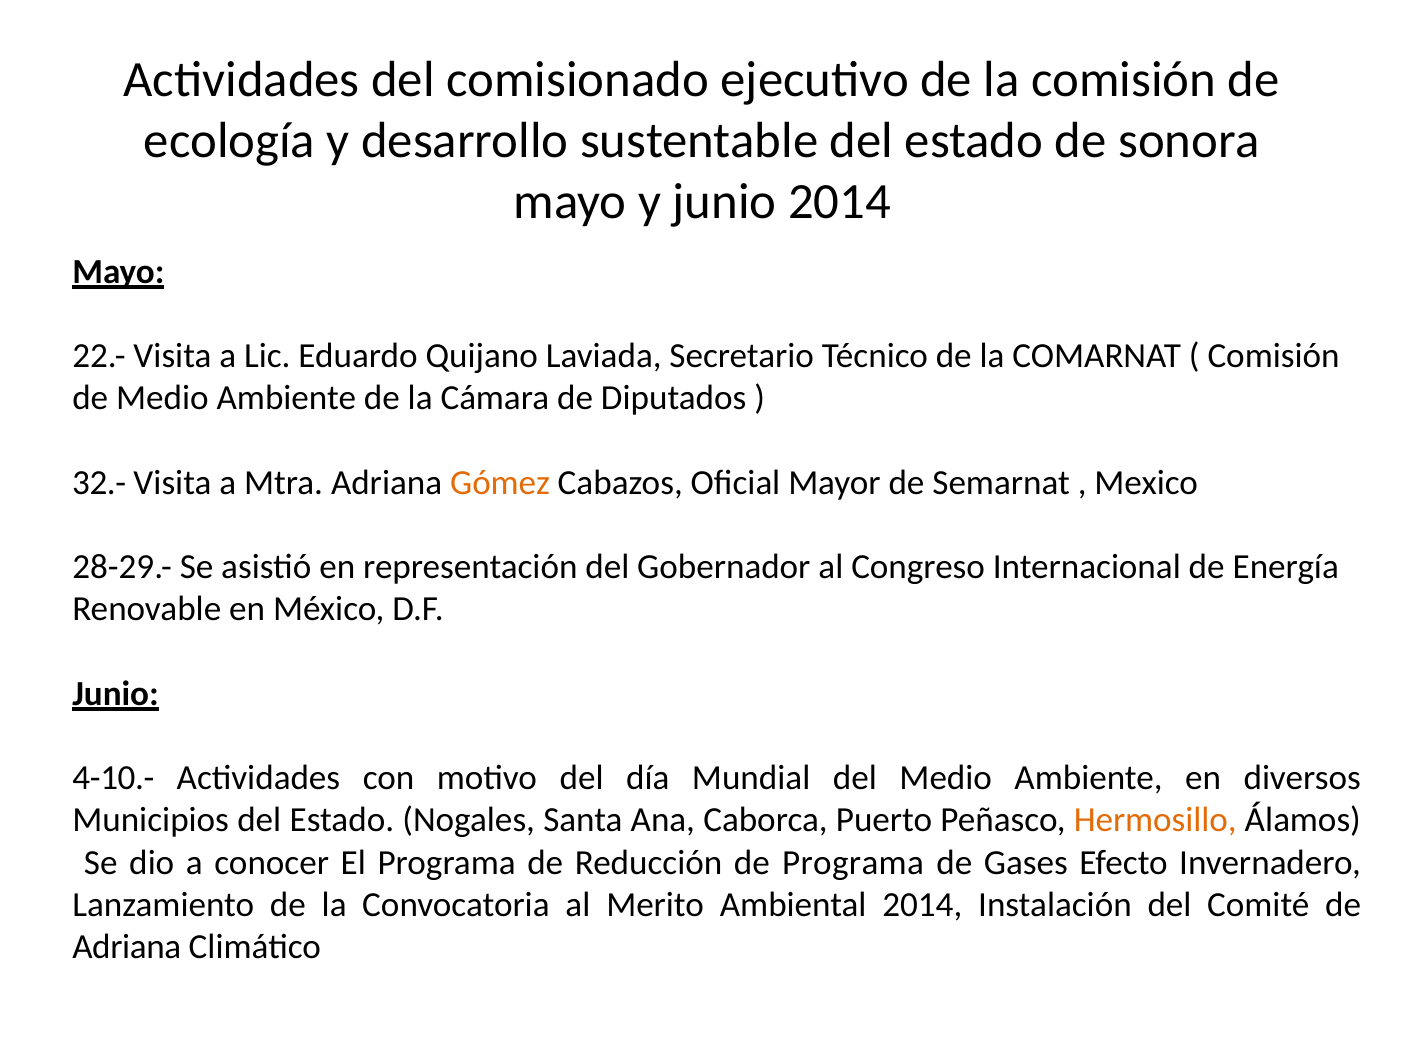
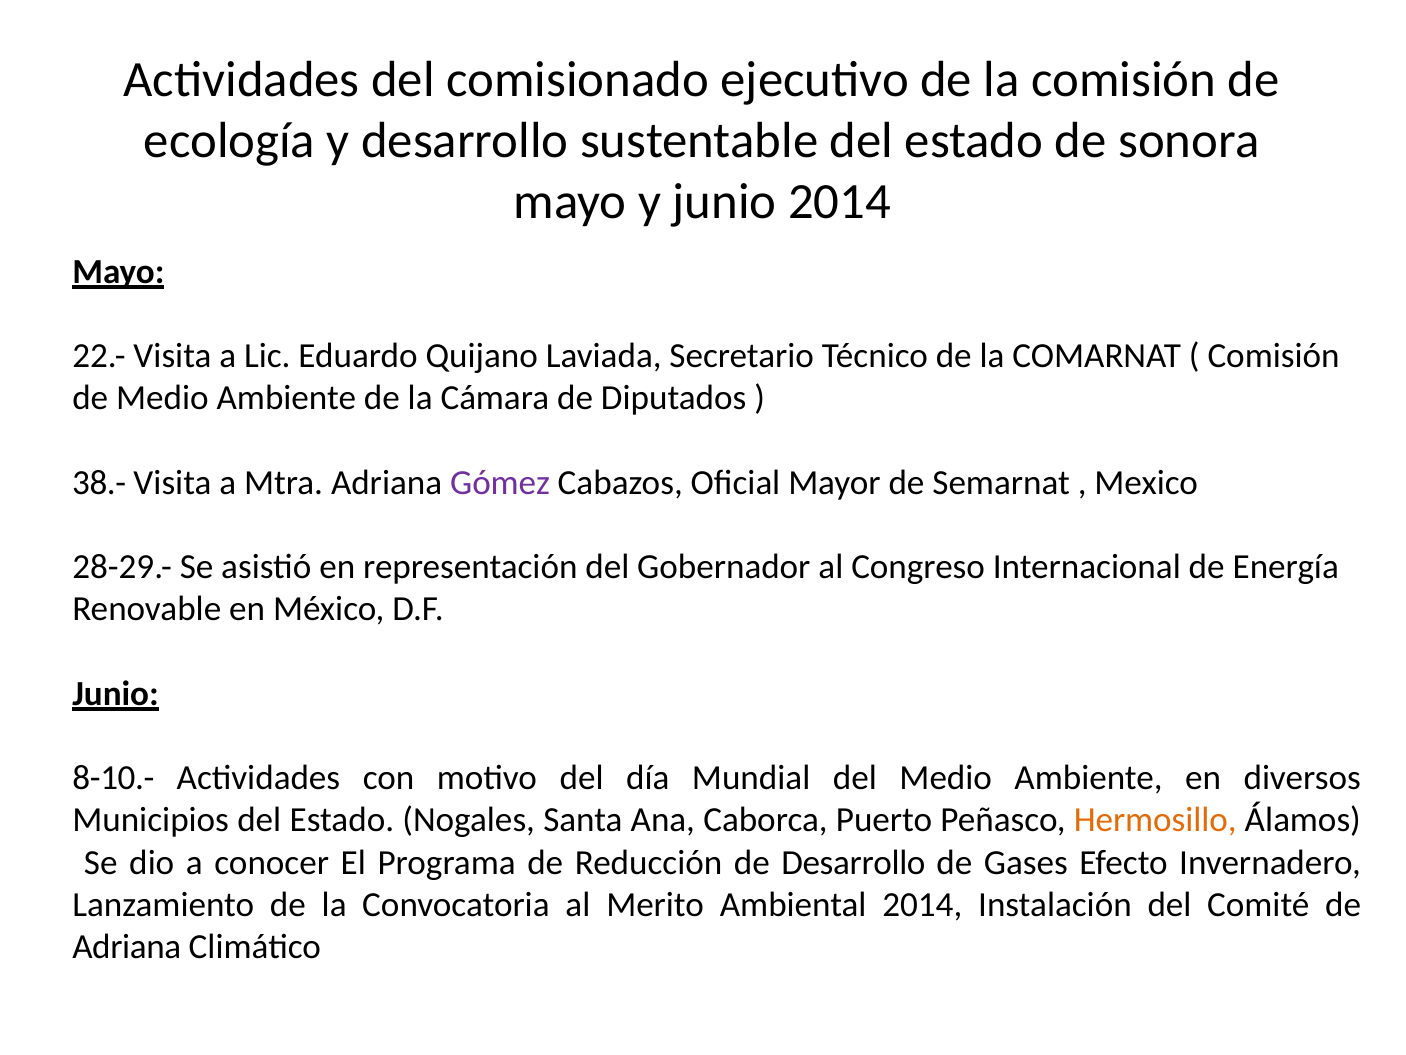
32.-: 32.- -> 38.- (99, 482)
Gómez colour: orange -> purple (500, 482)
4-10.-: 4-10.- -> 8-10.- (113, 778)
de Programa: Programa -> Desarrollo (853, 862)
